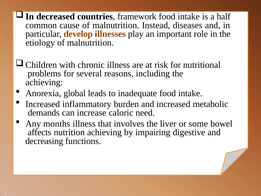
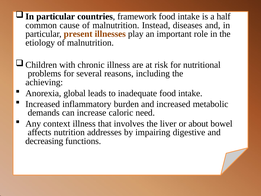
decreased: decreased -> particular (56, 16)
develop: develop -> present (78, 34)
months: months -> context (57, 124)
some: some -> about (198, 124)
nutrition achieving: achieving -> addresses (104, 132)
